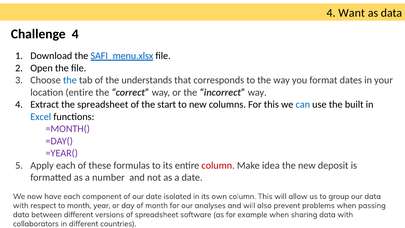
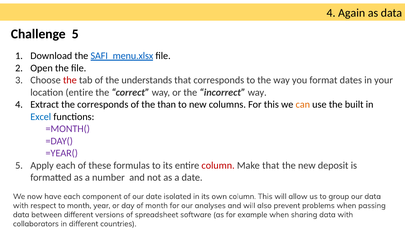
Want: Want -> Again (352, 13)
Challenge 4: 4 -> 5 (75, 34)
the colour: blue -> red (70, 80)
the spreadsheet: spreadsheet -> corresponds (103, 104)
start: start -> than (167, 104)
can colour: blue -> orange (303, 104)
Make idea: idea -> that (271, 165)
